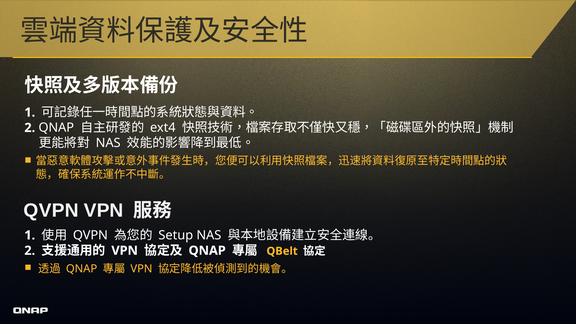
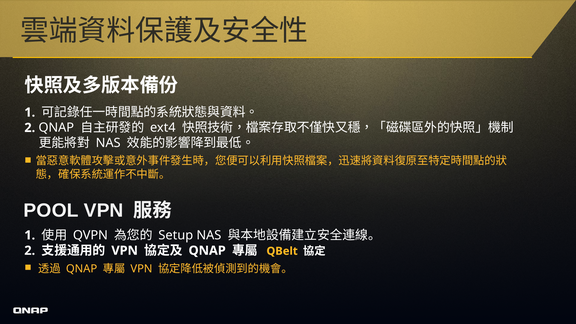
QVPN: QVPN -> POOL (51, 211)
